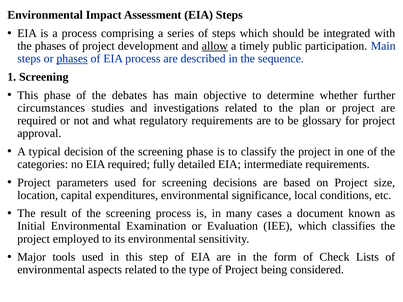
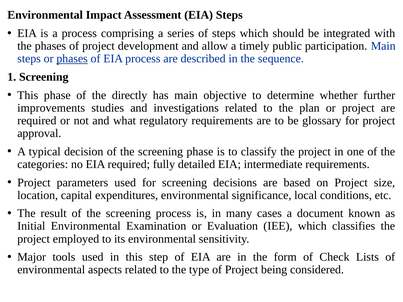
allow underline: present -> none (215, 46)
debates: debates -> directly (130, 95)
circumstances: circumstances -> improvements (51, 108)
